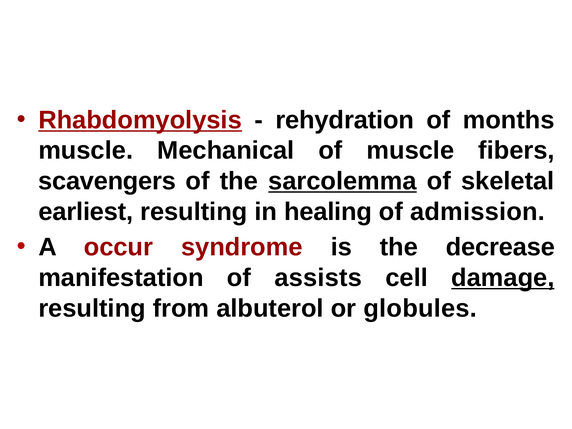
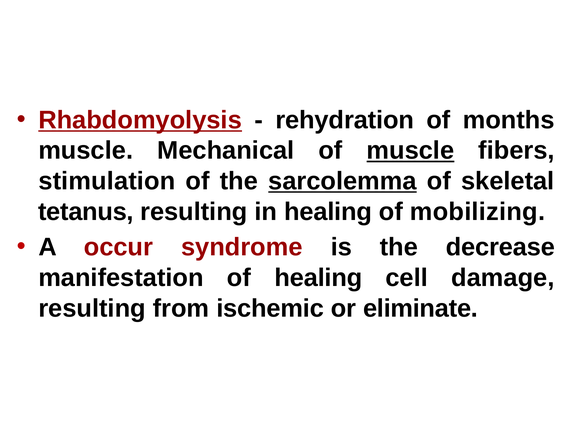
muscle underline: none -> present (410, 151)
scavengers: scavengers -> stimulation (107, 181)
earliest: earliest -> tetanus (86, 212)
admission: admission -> mobilizing (478, 212)
of assists: assists -> healing (318, 278)
damage underline: present -> none (503, 278)
albuterol: albuterol -> ischemic (270, 308)
globules: globules -> eliminate (420, 308)
